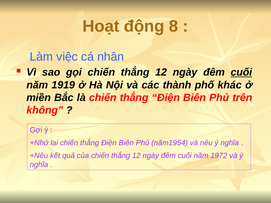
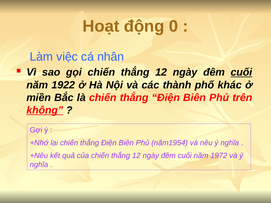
8: 8 -> 0 (174, 26)
1919: 1919 -> 1922 (63, 85)
không underline: none -> present (45, 110)
